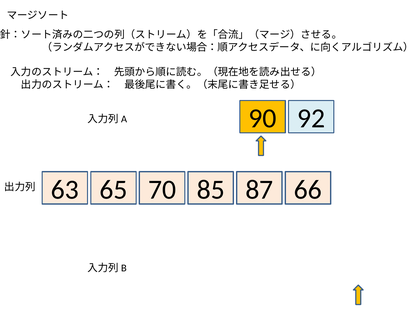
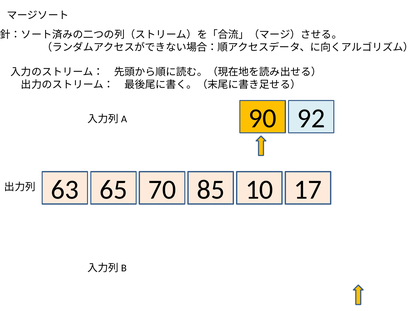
87: 87 -> 10 (259, 190)
66: 66 -> 17 (308, 190)
